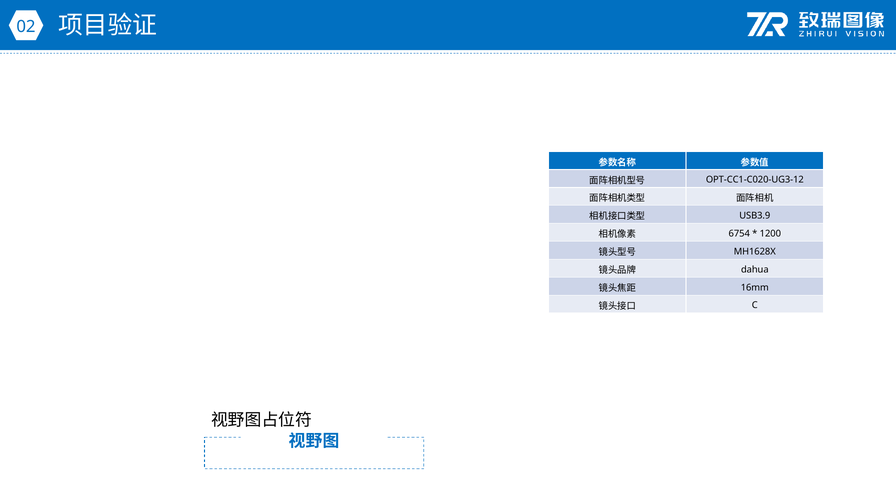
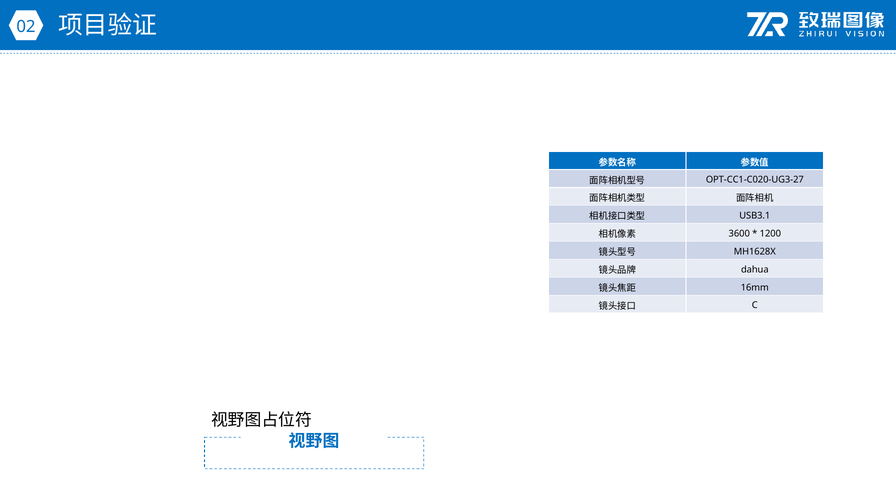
OPT-CC1-C020-UG3-12: OPT-CC1-C020-UG3-12 -> OPT-CC1-C020-UG3-27 (755, 180)
USB3.9: USB3.9 -> USB3.1 (755, 216)
6754: 6754 -> 3600 (739, 234)
